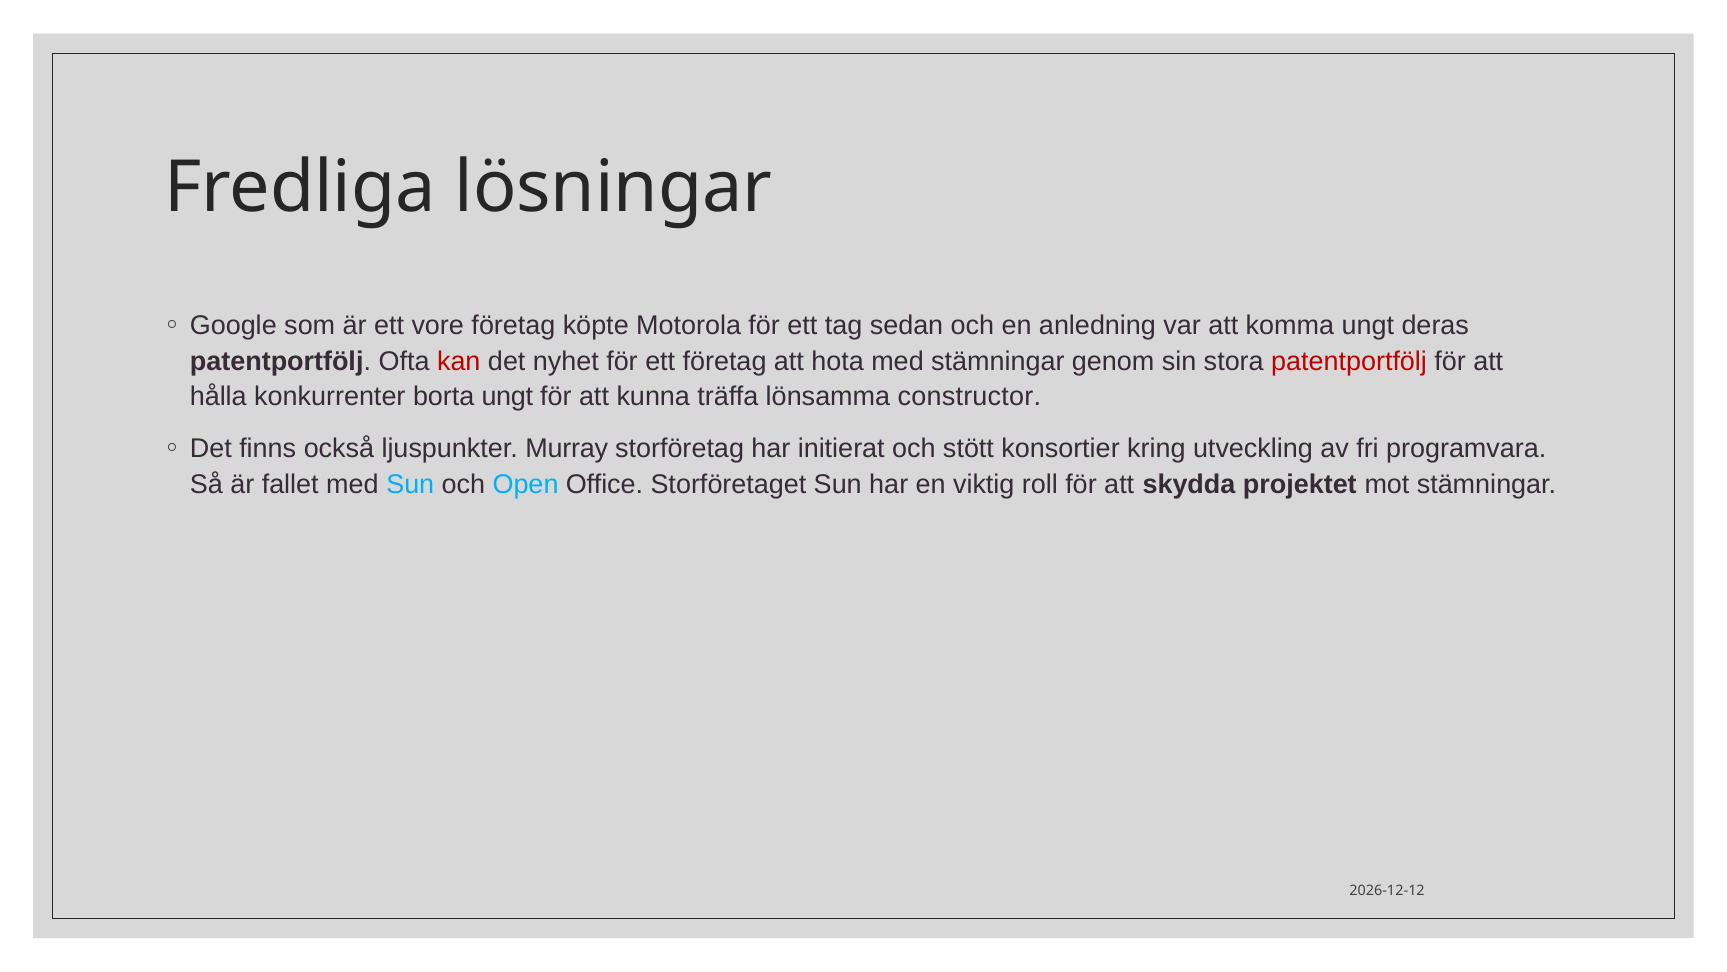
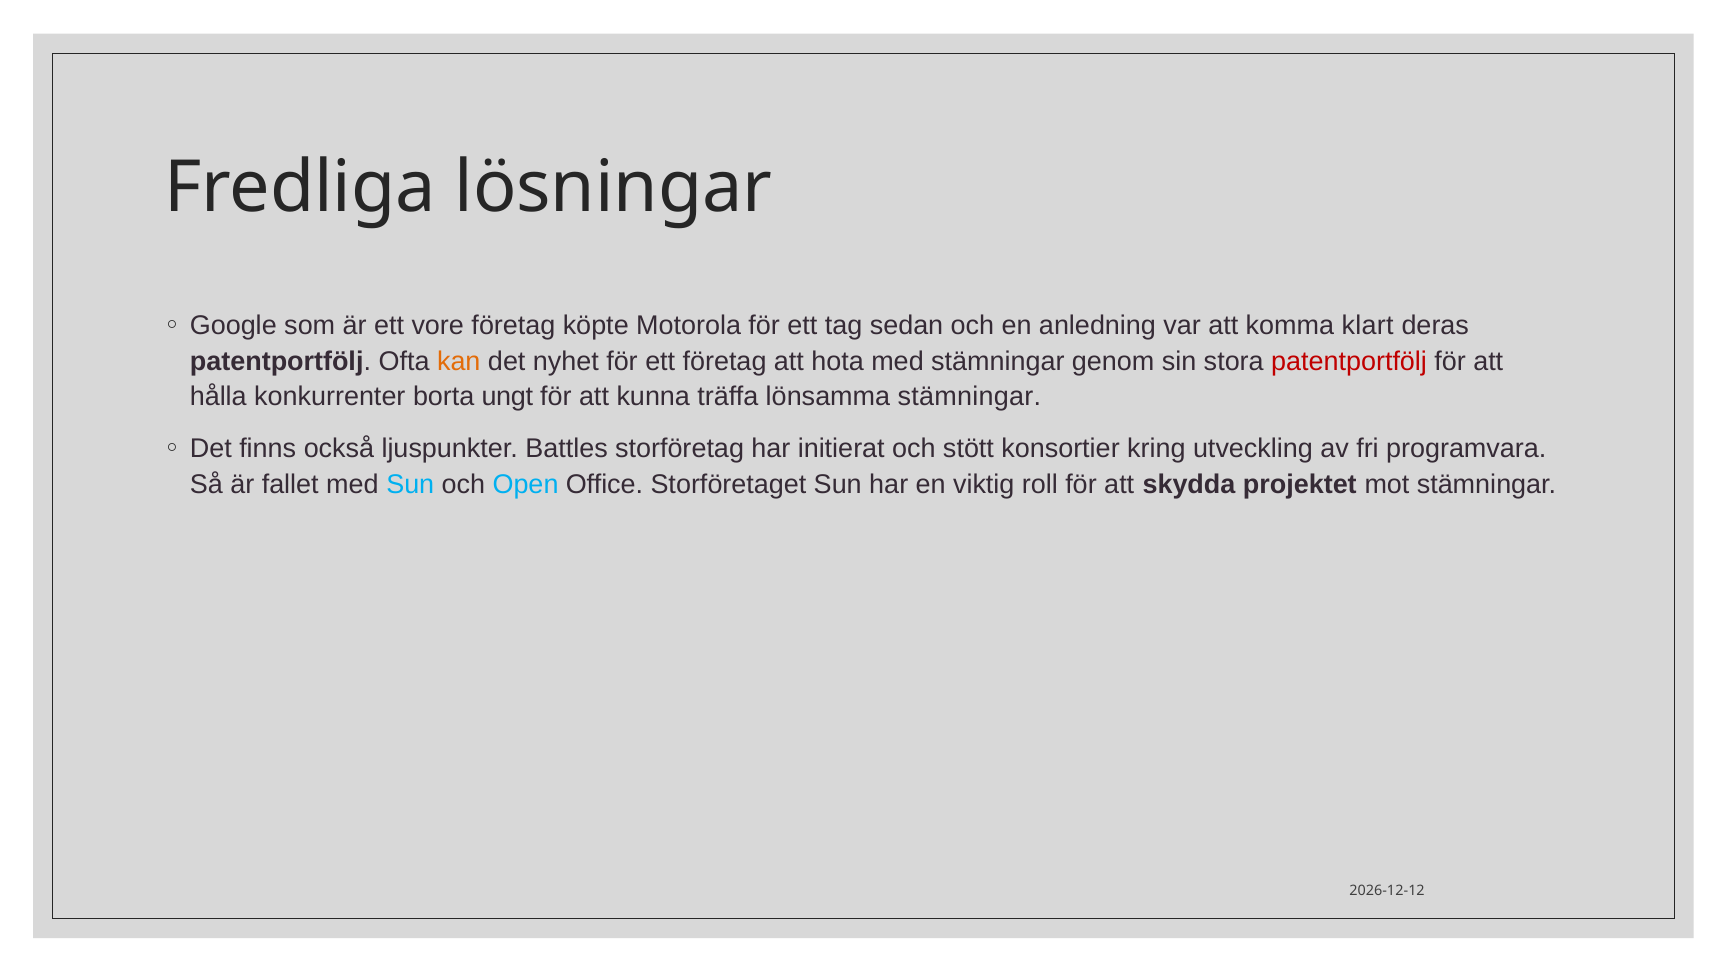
komma ungt: ungt -> klart (1368, 326)
kan colour: red -> orange (459, 361)
lönsamma constructor: constructor -> stämningar (969, 397)
Murray: Murray -> Battles (567, 449)
